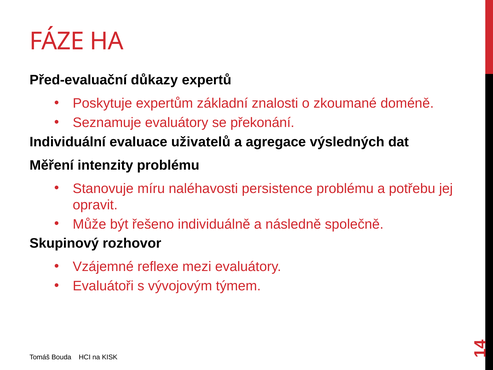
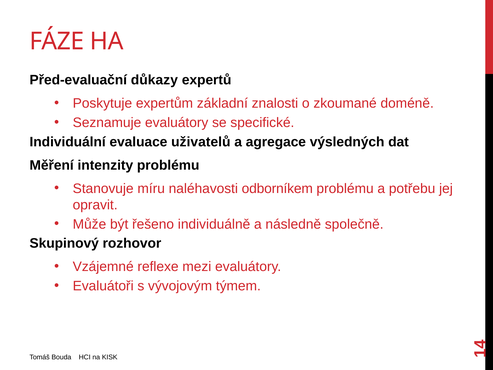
překonání: překonání -> specifické (262, 123)
persistence: persistence -> odborníkem (277, 188)
